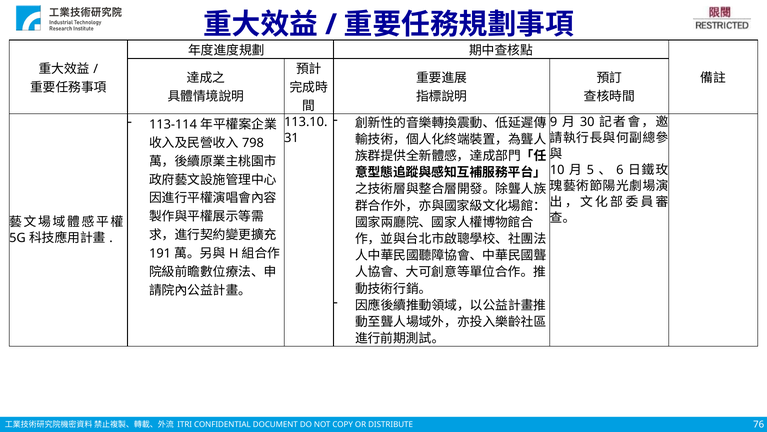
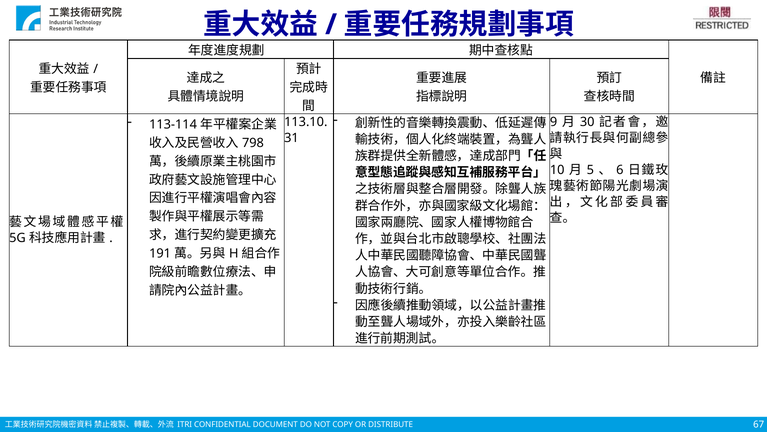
76: 76 -> 67 (759, 424)
